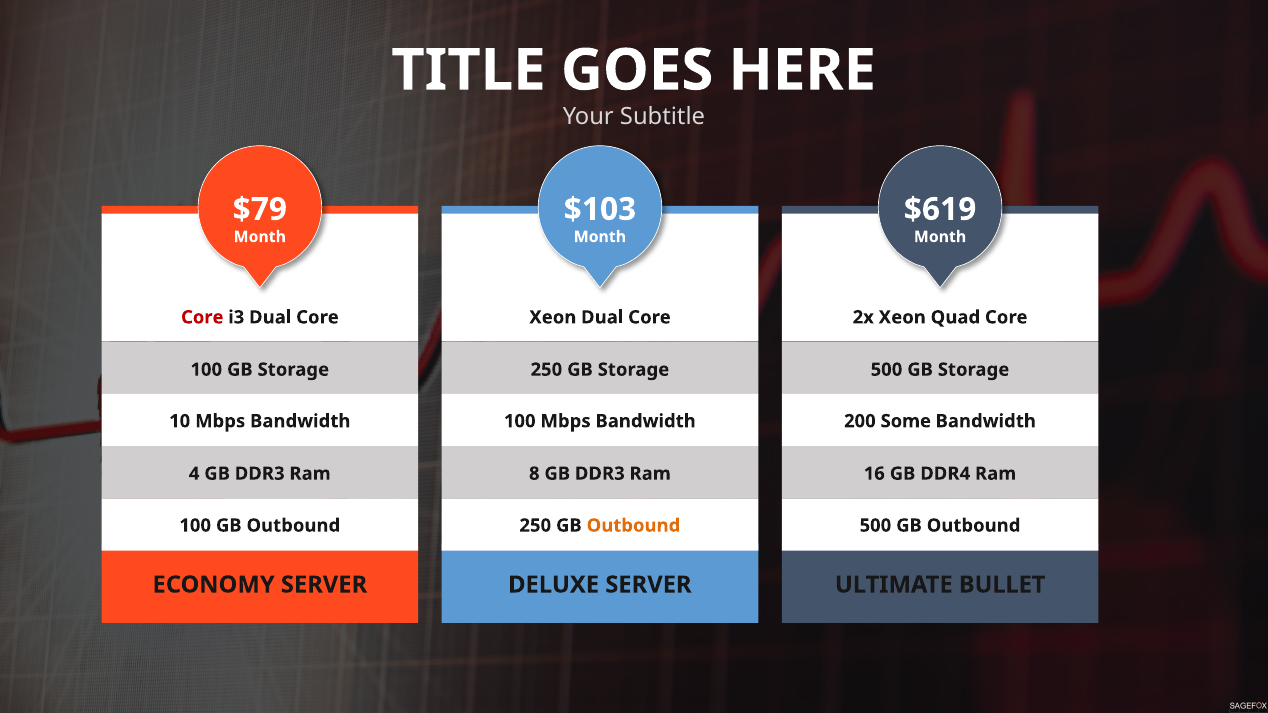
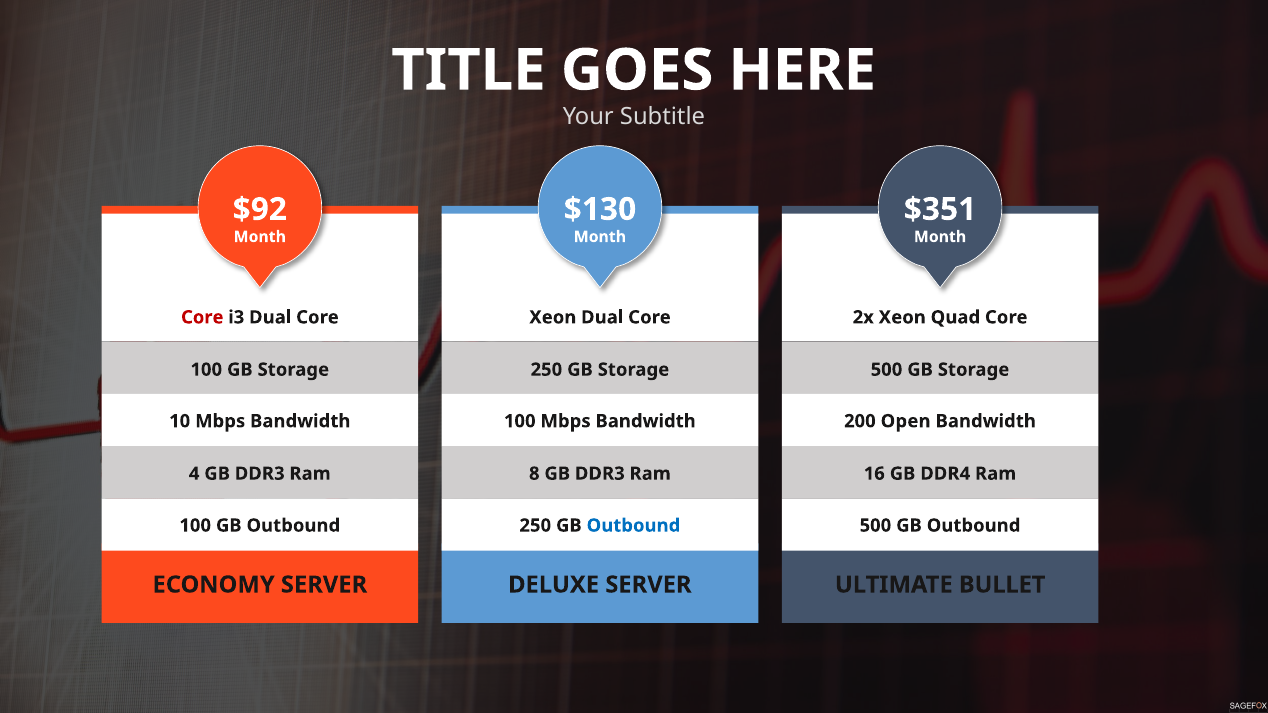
$79: $79 -> $92 (260, 209)
$103: $103 -> $130 (600, 209)
$619: $619 -> $351 (940, 209)
Some: Some -> Open (906, 421)
Outbound colour: orange -> blue (633, 526)
